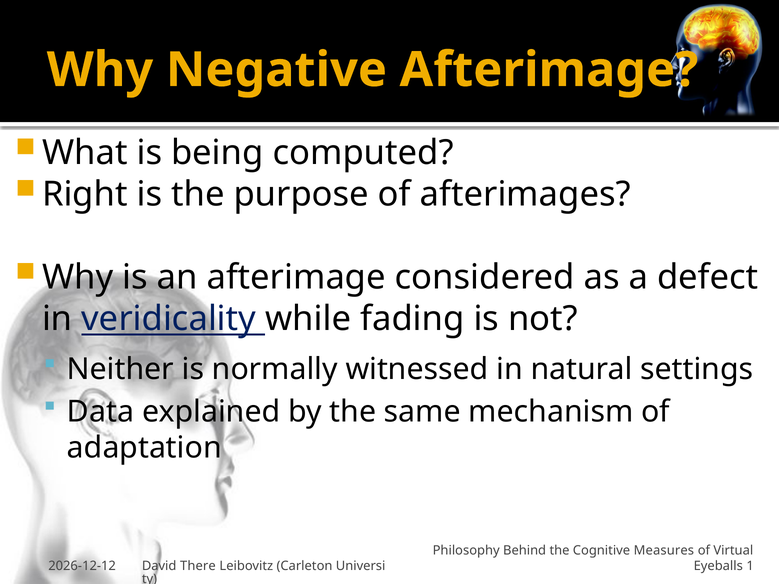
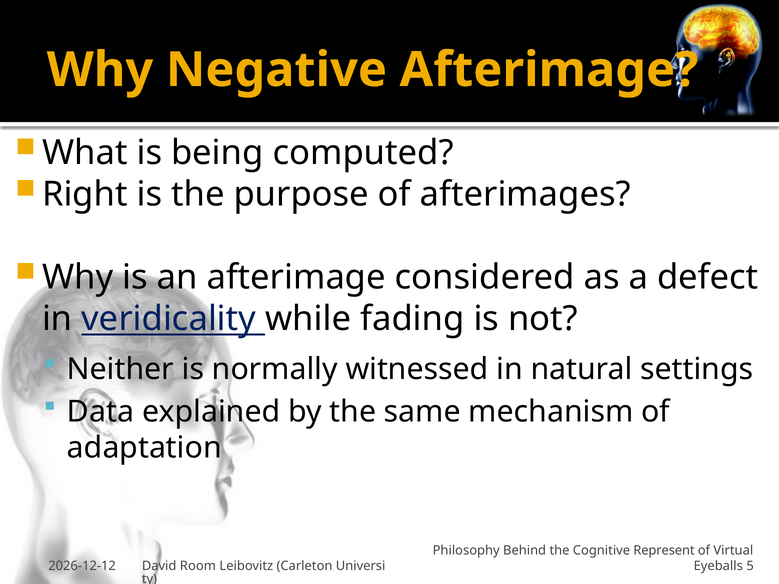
Measures: Measures -> Represent (664, 551)
There: There -> Room (198, 566)
1: 1 -> 5 (750, 566)
